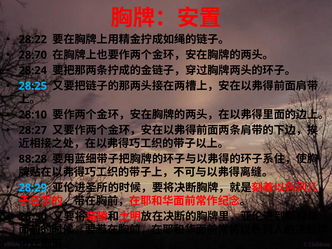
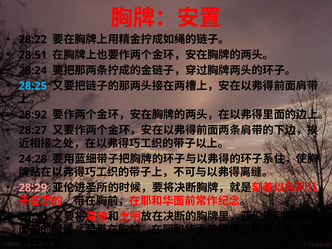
28:70: 28:70 -> 28:51 (33, 55)
28:10: 28:10 -> 28:92 (33, 115)
88:28: 88:28 -> 24:28 (33, 159)
28:29 colour: light blue -> pink (33, 188)
